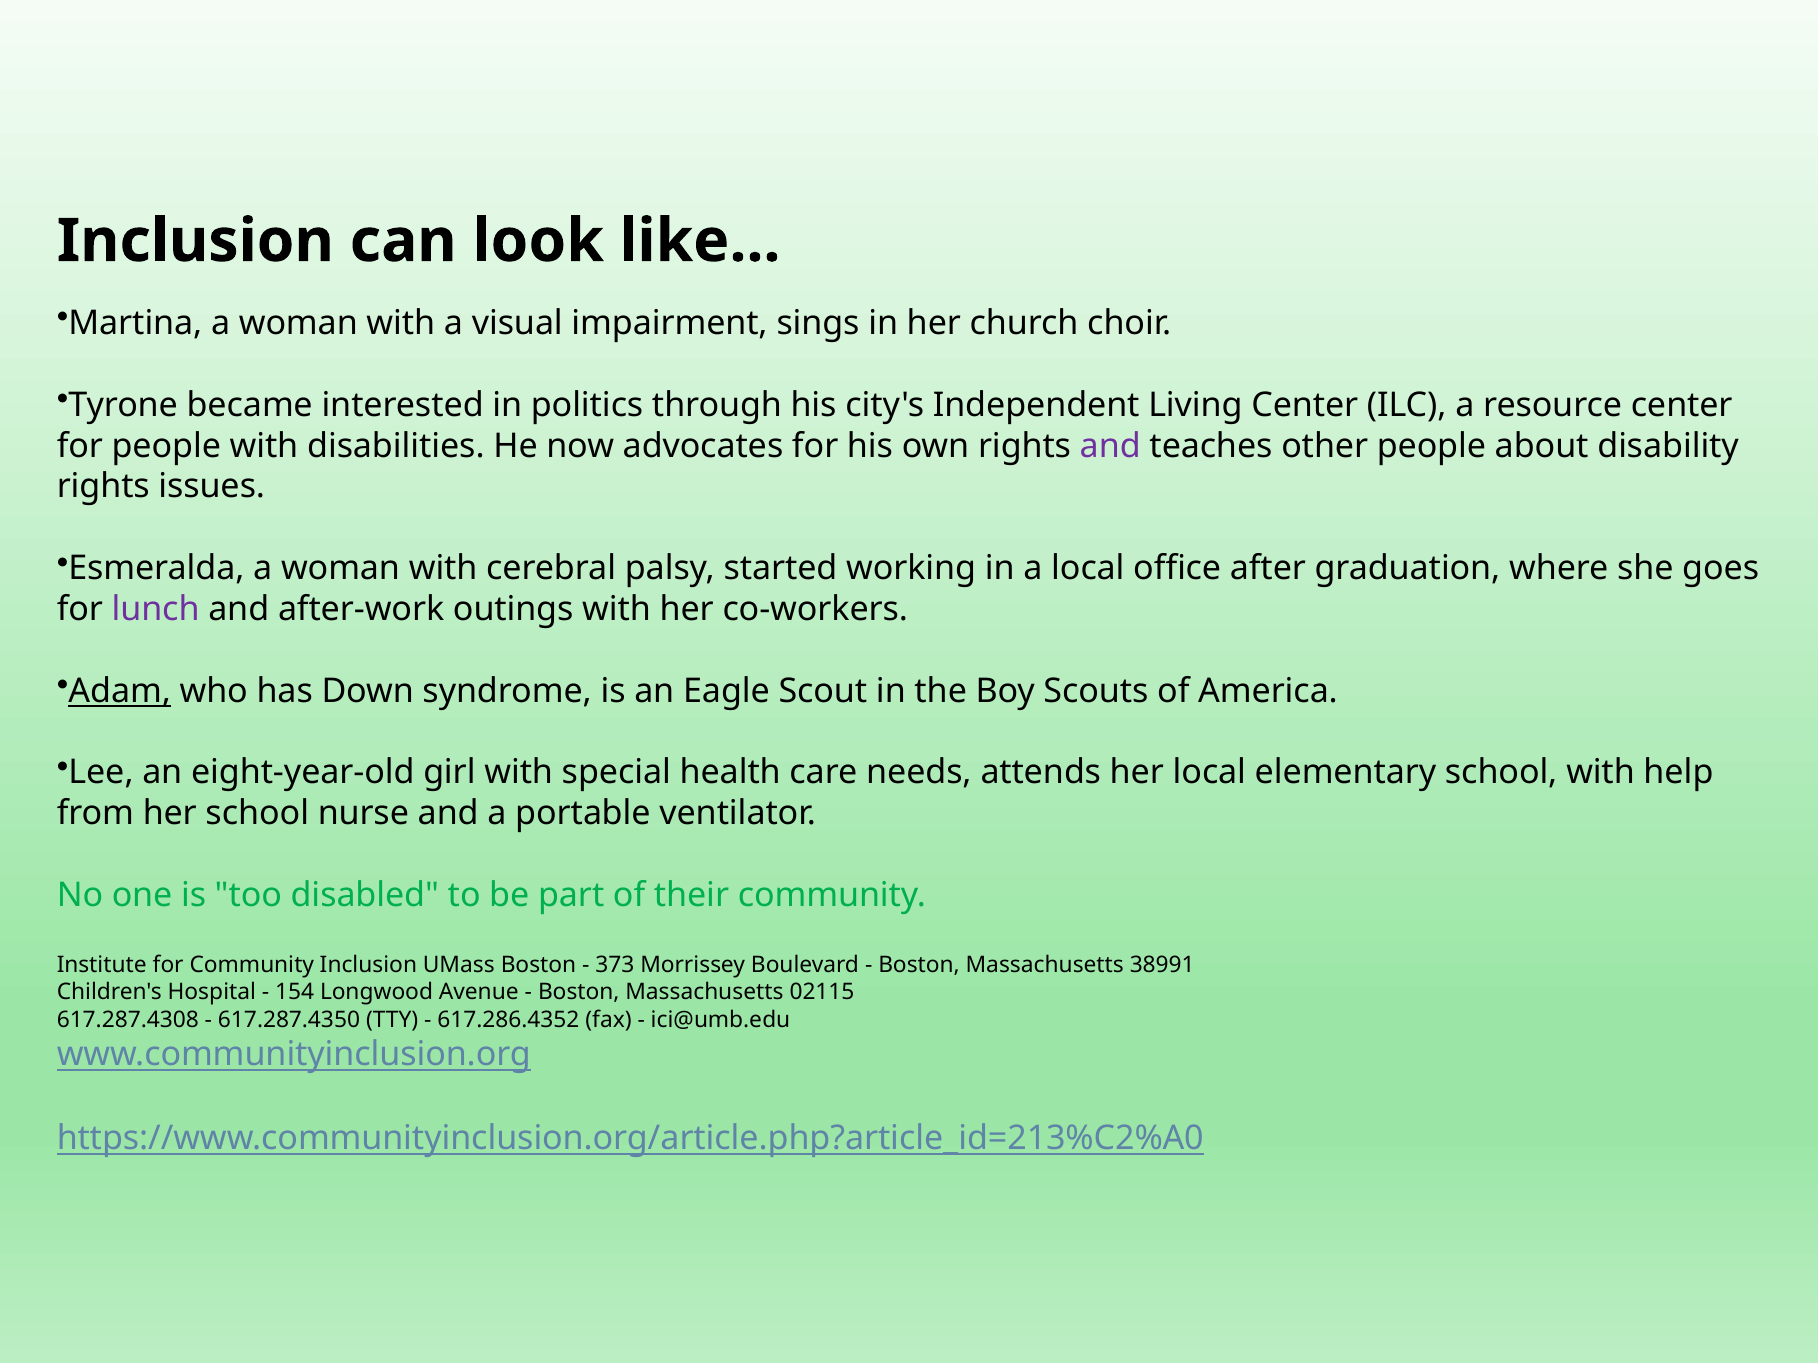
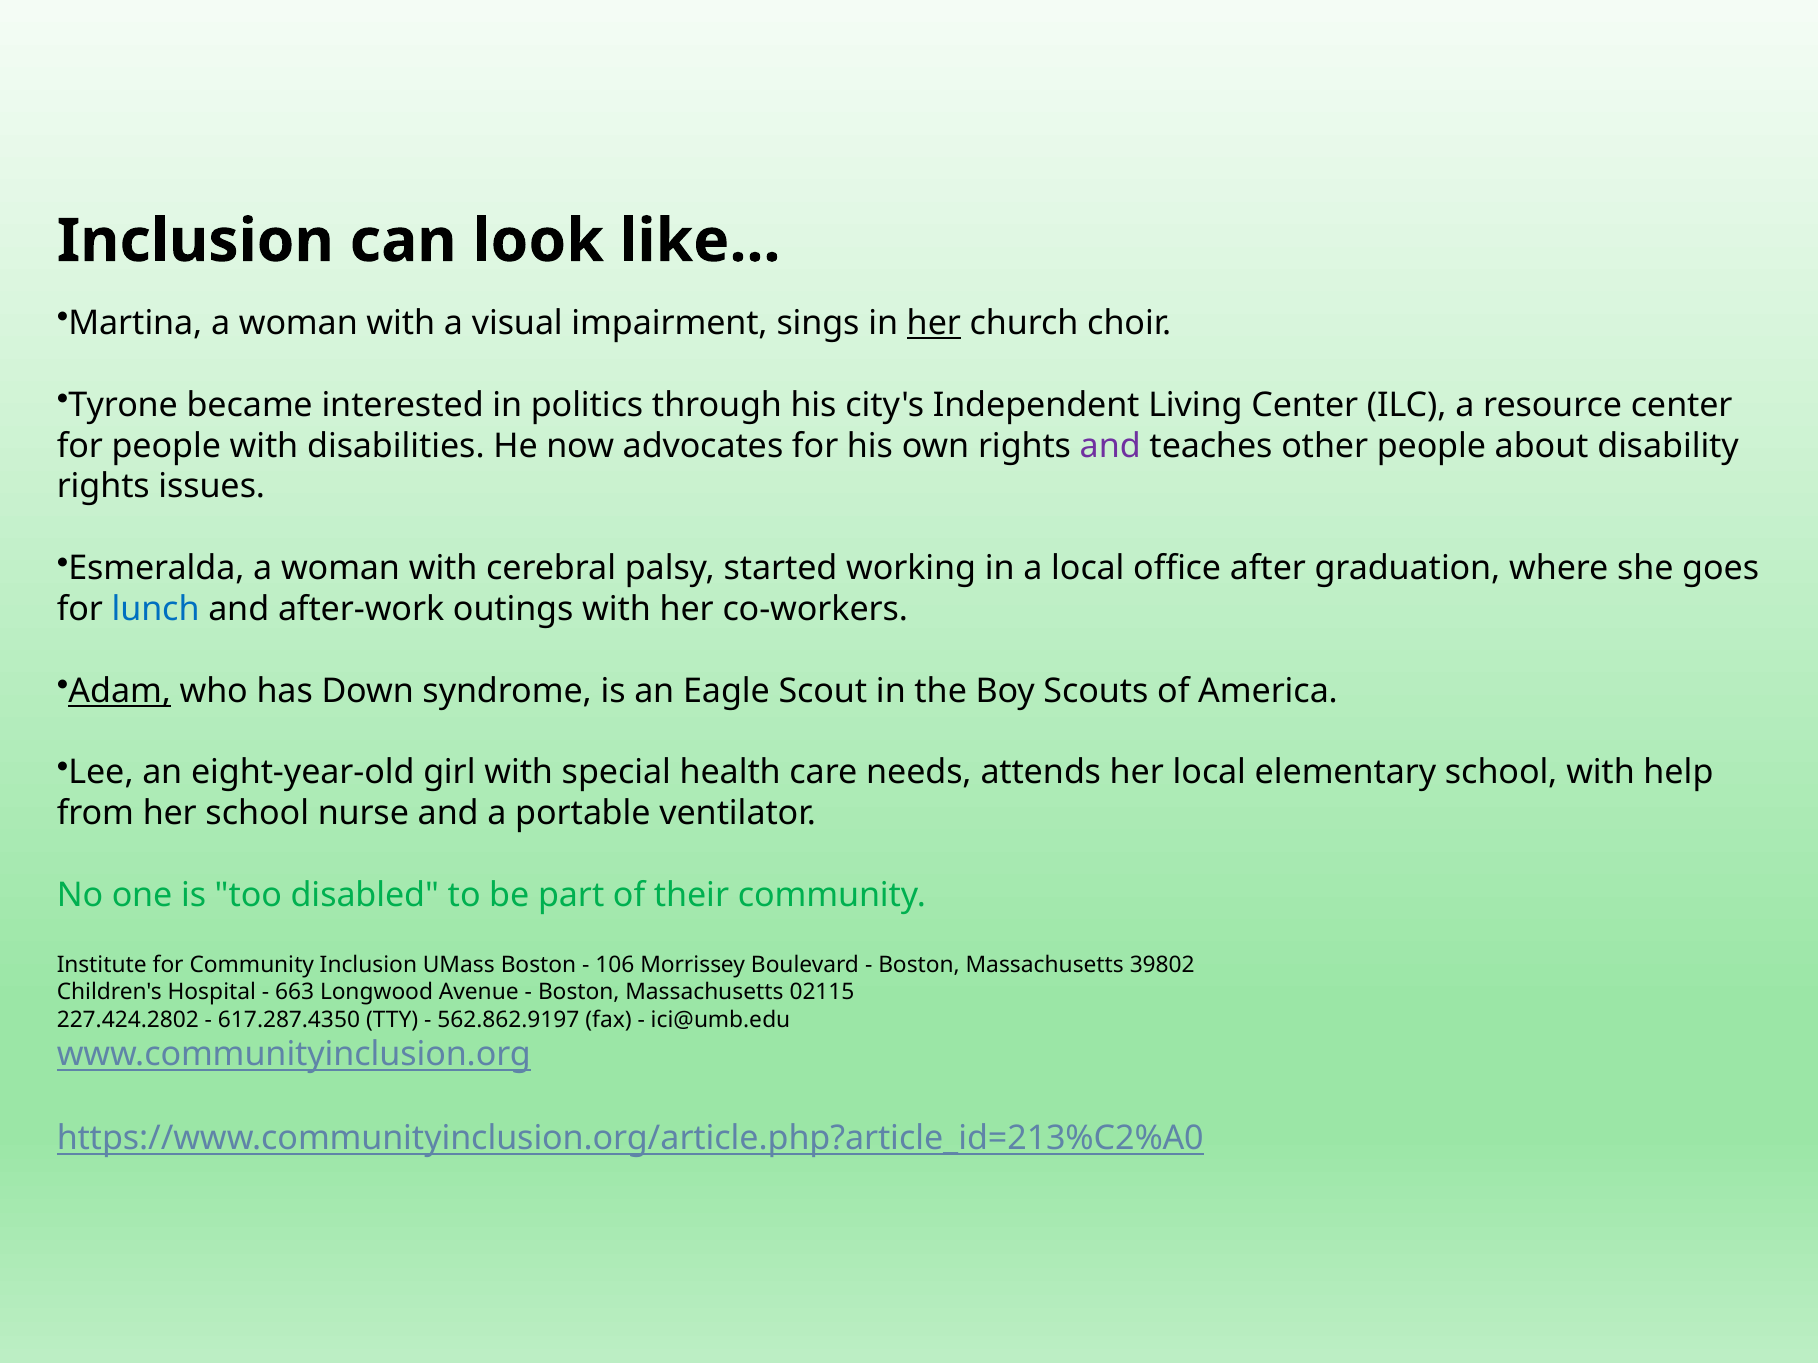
her underline: none -> present (934, 323)
lunch colour: purple -> blue (156, 610)
373: 373 -> 106 (615, 965)
38991: 38991 -> 39802 (1162, 965)
154: 154 -> 663 (295, 993)
617.287.4308: 617.287.4308 -> 227.424.2802 (128, 1020)
617.286.4352: 617.286.4352 -> 562.862.9197 (508, 1020)
